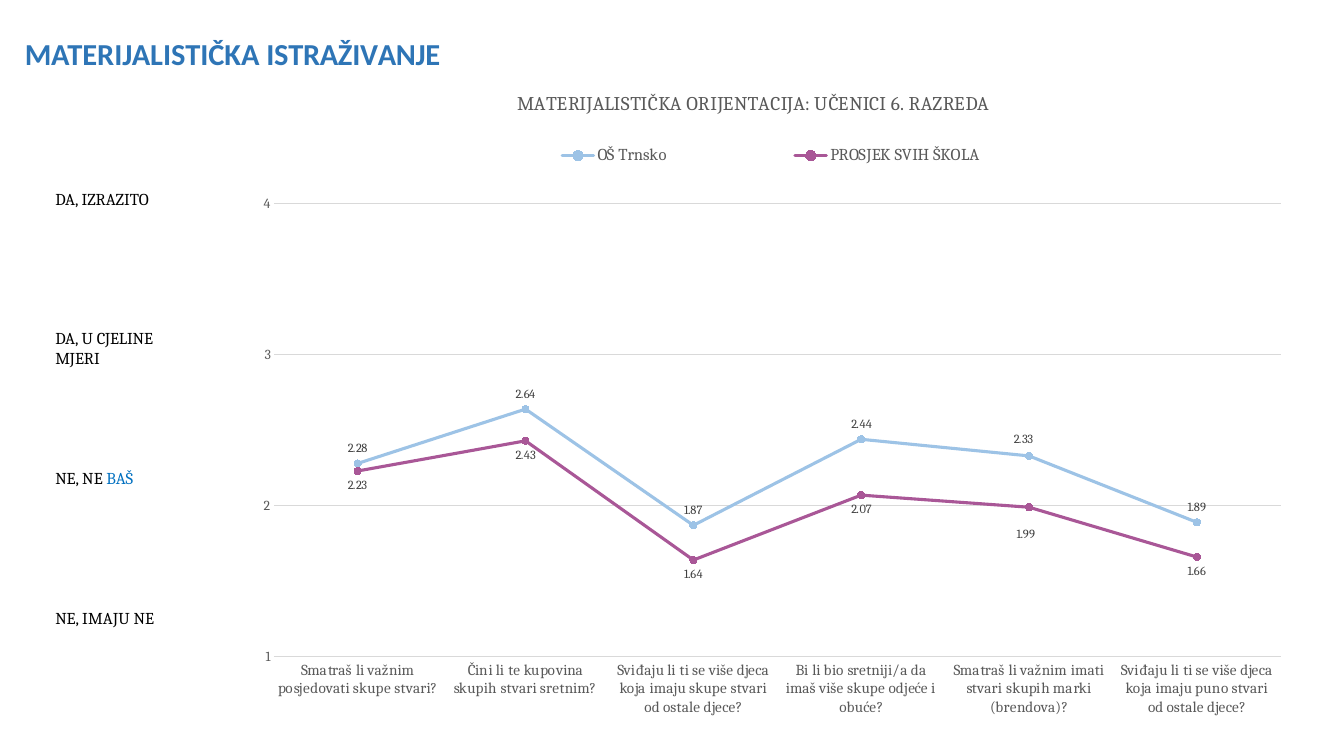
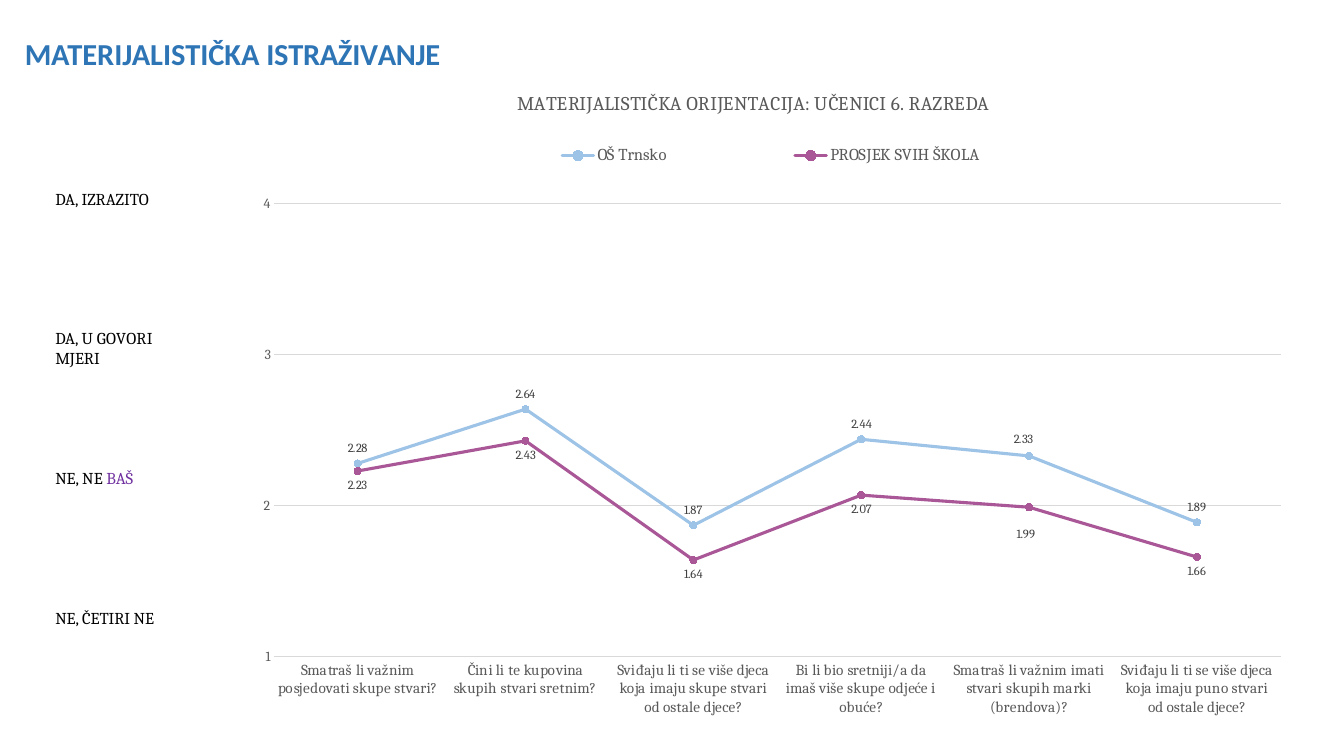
CJELINE: CJELINE -> GOVORI (125, 340)
BAŠ colour: blue -> purple (120, 479)
NE IMAJU: IMAJU -> ČETIRI (106, 619)
